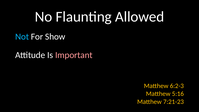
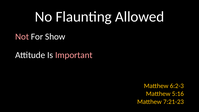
Not colour: light blue -> pink (22, 37)
